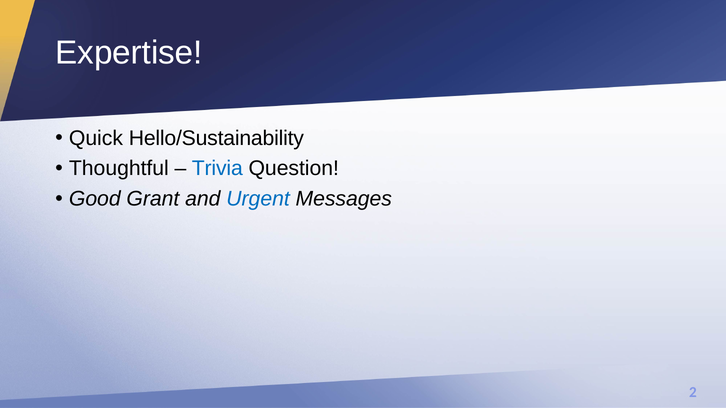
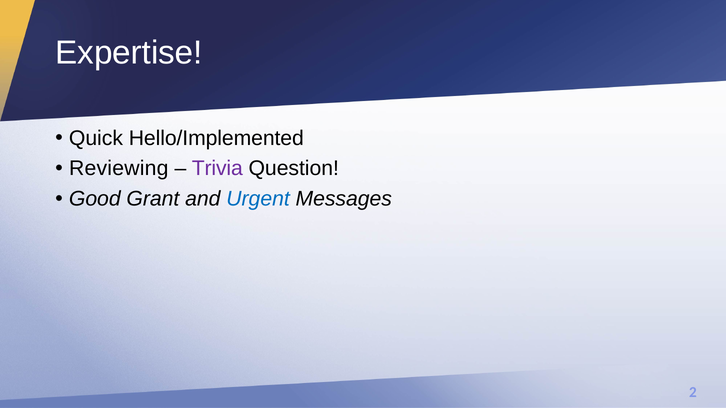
Hello/Sustainability: Hello/Sustainability -> Hello/Implemented (216, 138)
Thoughtful: Thoughtful -> Reviewing (119, 169)
Trivia colour: blue -> purple (217, 169)
